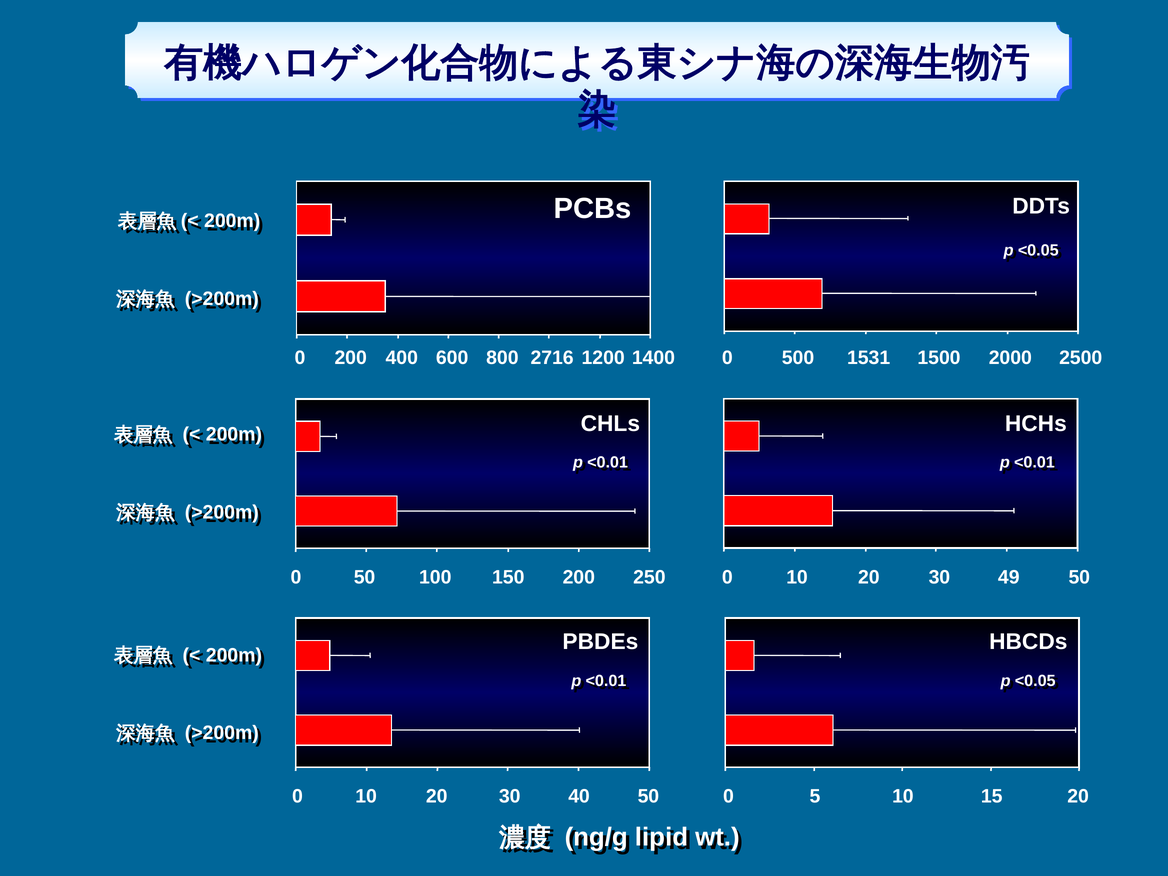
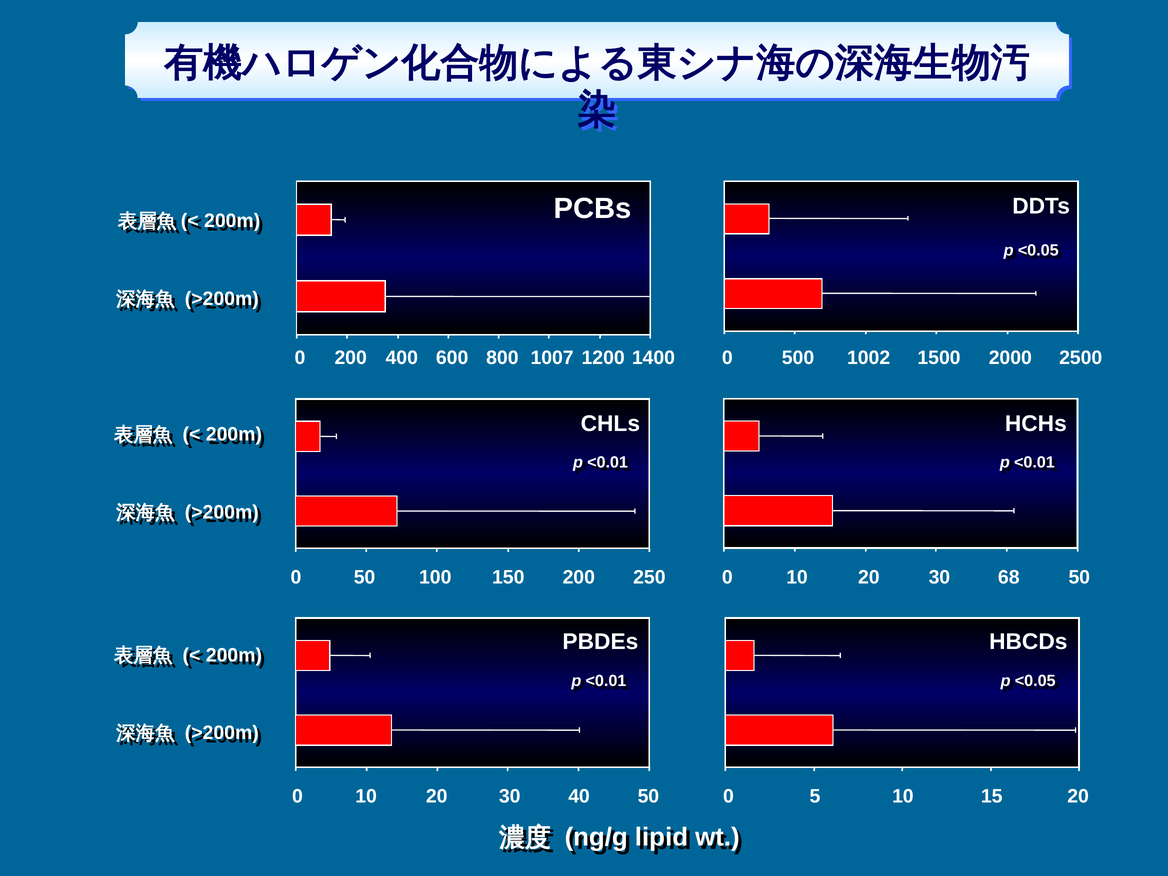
2716: 2716 -> 1007 (552, 358)
1531: 1531 -> 1002 (869, 358)
49: 49 -> 68 (1009, 577)
